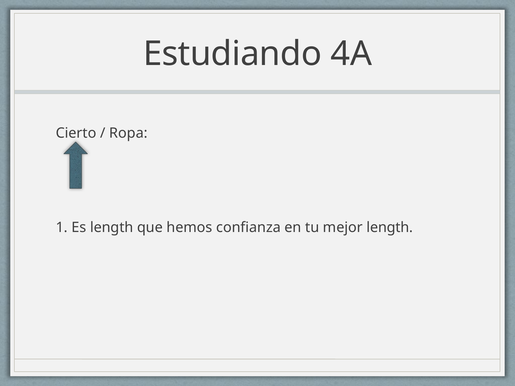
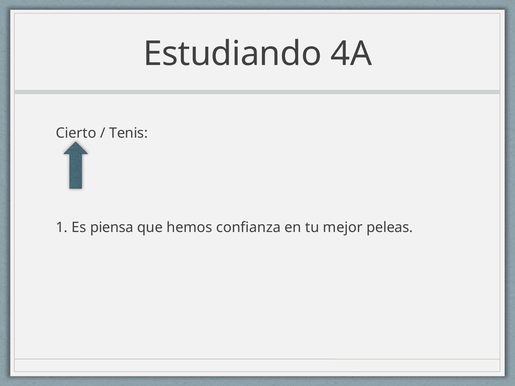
Ropa: Ropa -> Tenis (129, 133)
Es length: length -> piensa (112, 228)
mejor length: length -> peleas (390, 228)
